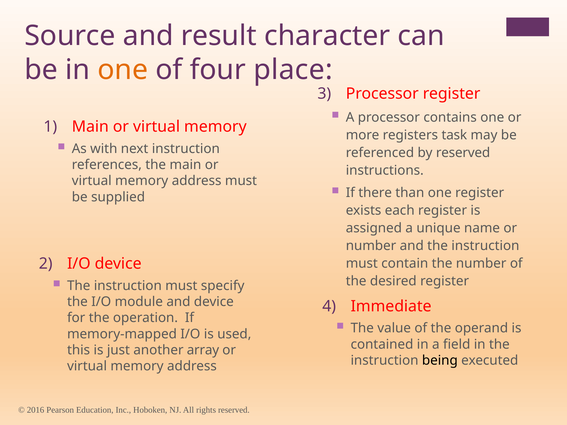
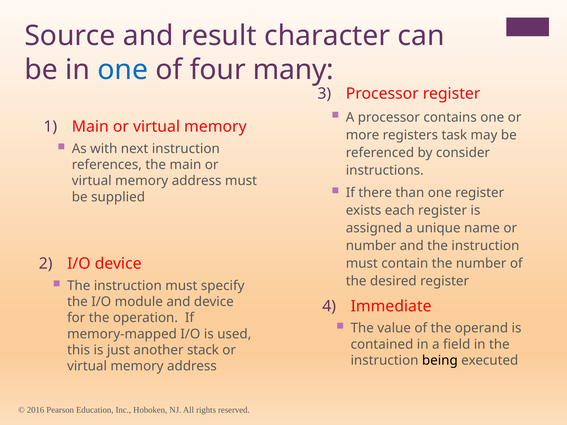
one colour: orange -> blue (123, 70)
place: place -> many (293, 70)
by reserved: reserved -> consider (463, 153)
array: array -> stack (203, 350)
